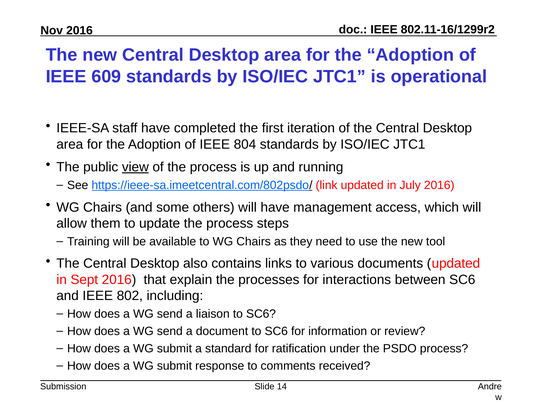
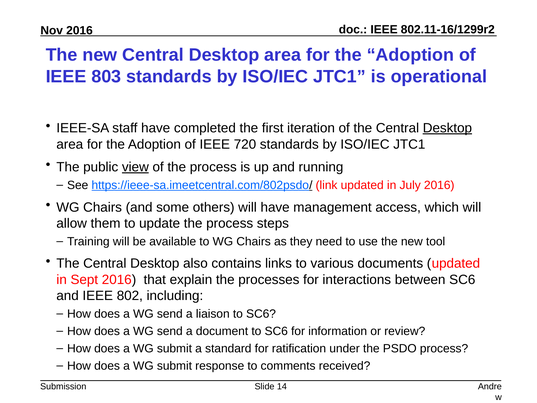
609: 609 -> 803 (106, 76)
Desktop underline: none -> present (447, 128)
804: 804 -> 720 (245, 144)
